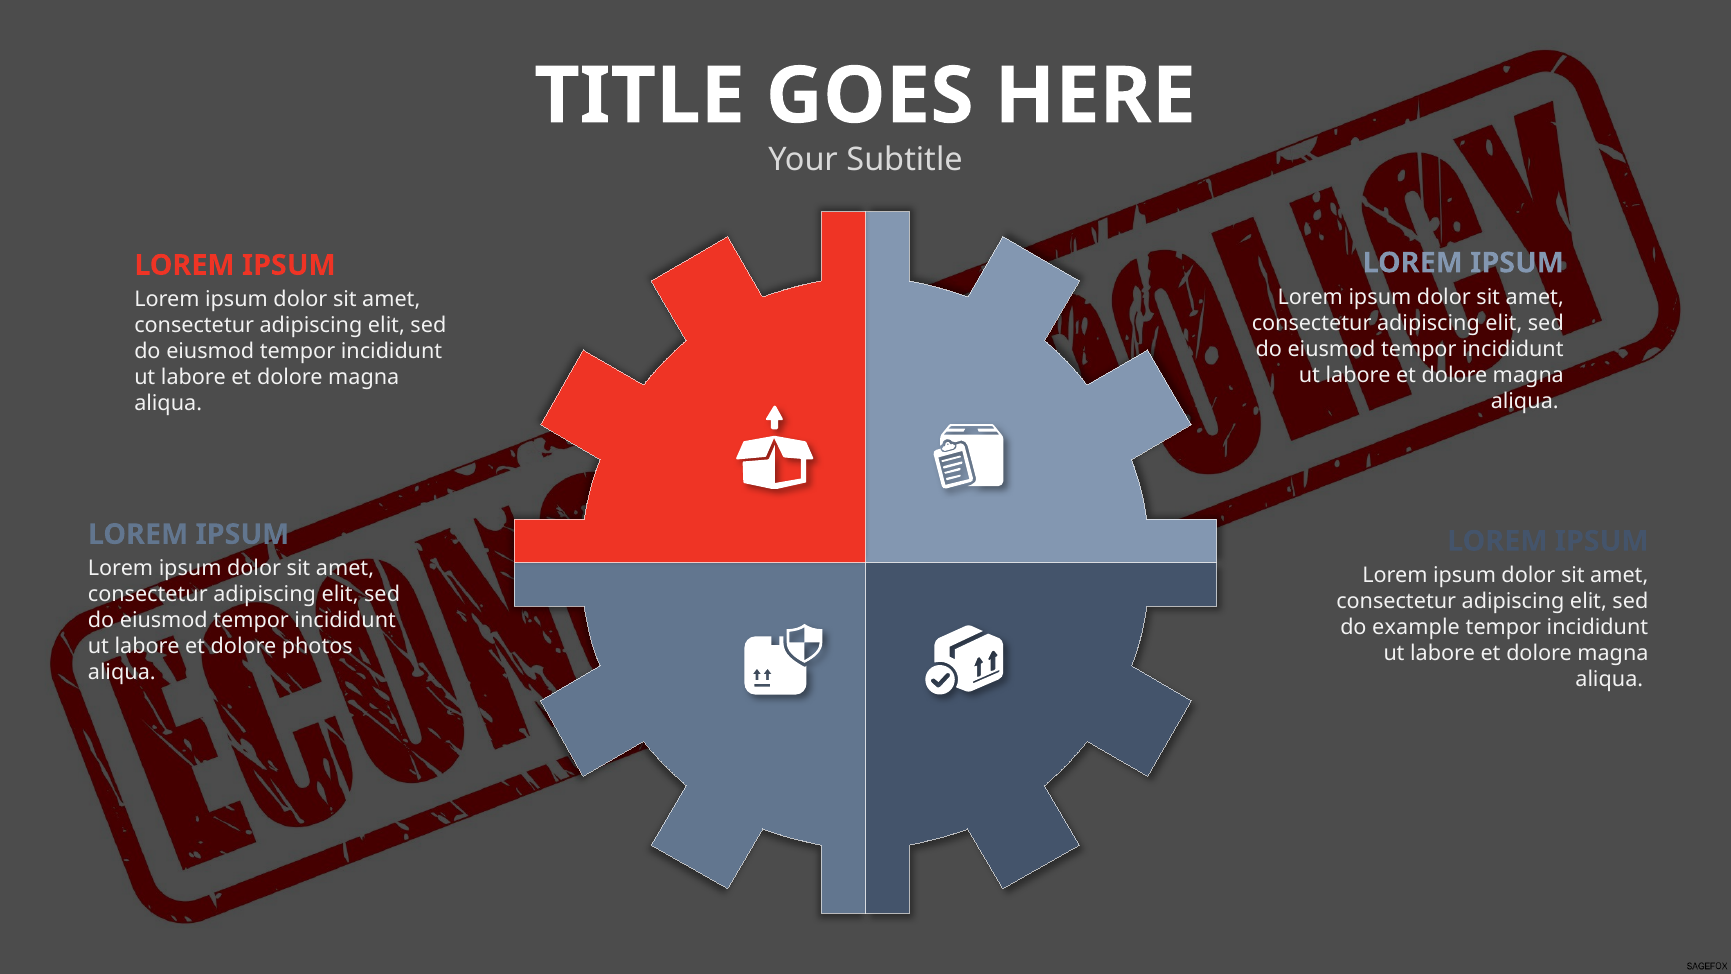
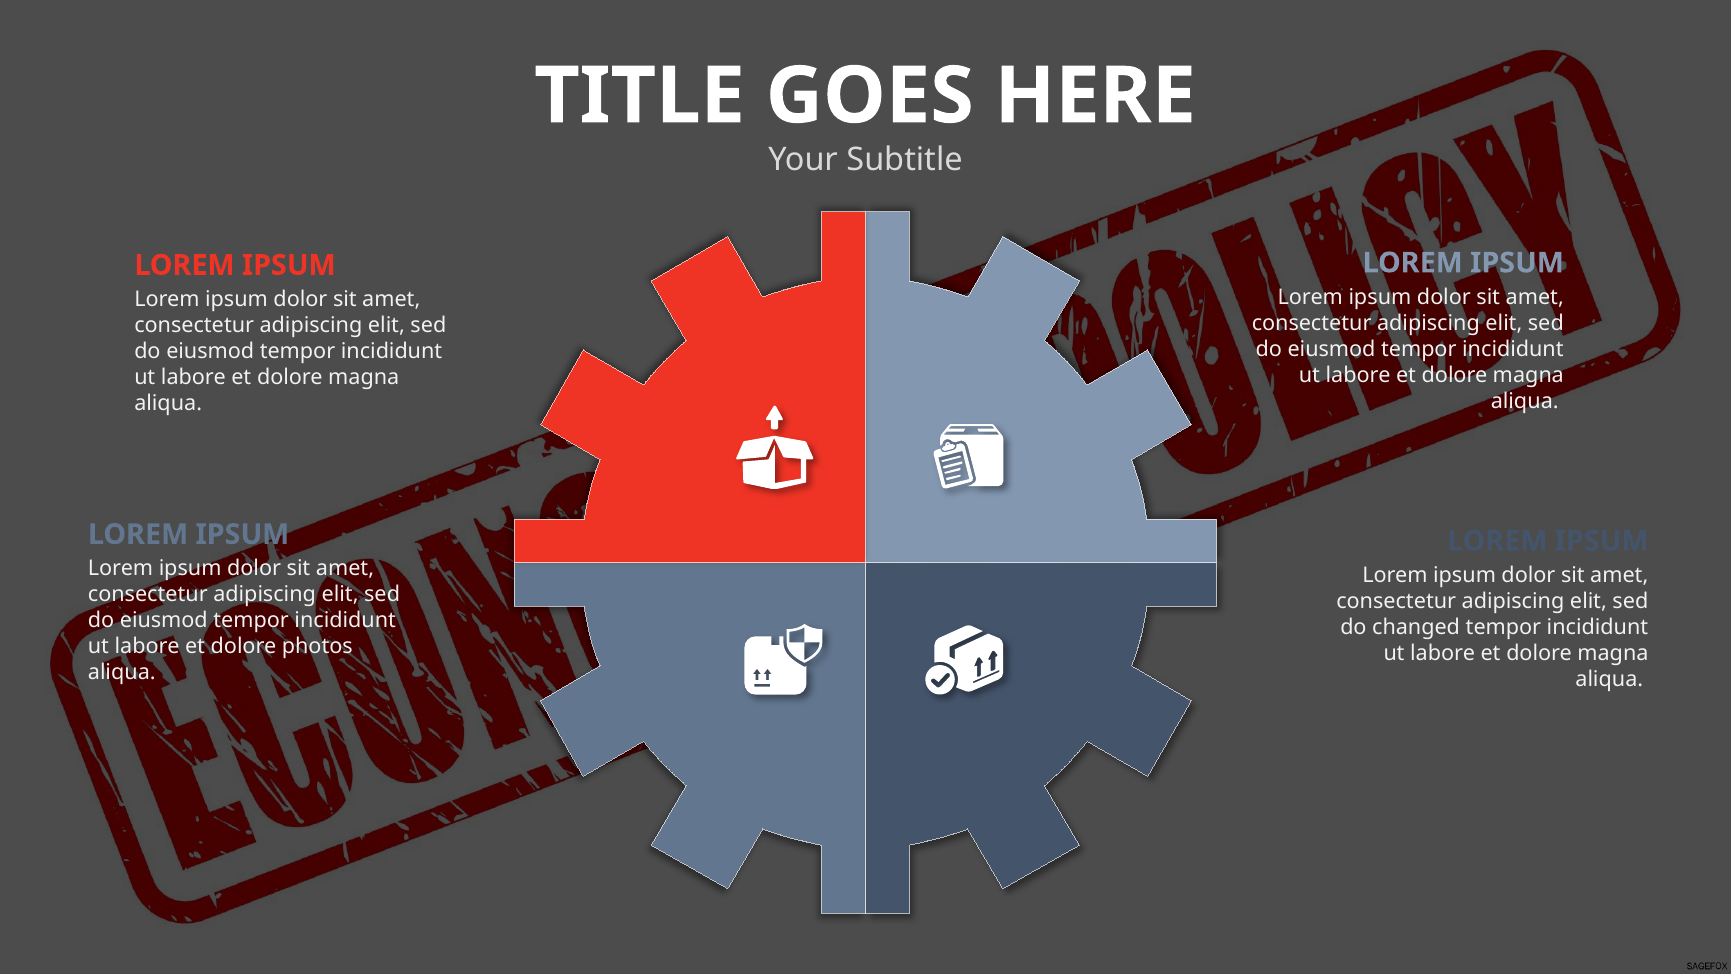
example: example -> changed (1416, 627)
